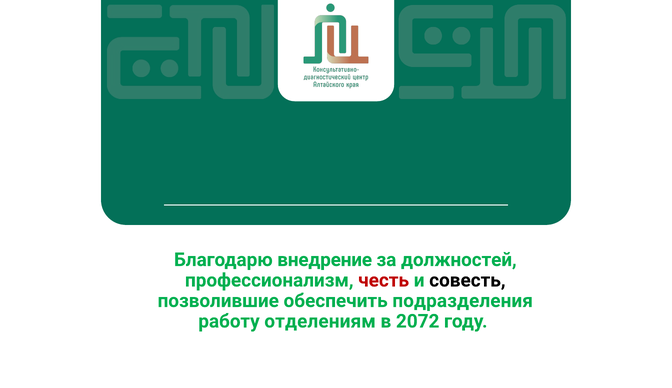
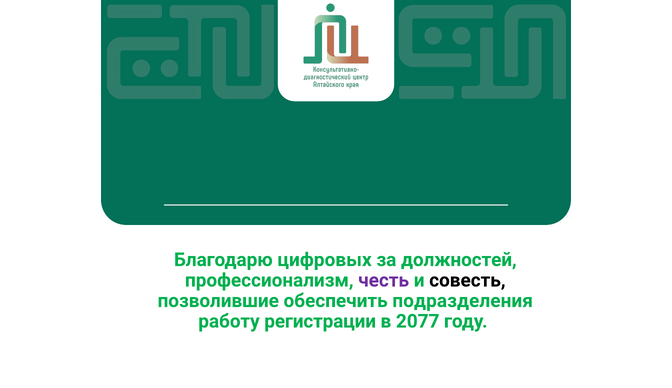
внедрение: внедрение -> цифровых (325, 260)
честь colour: red -> purple (384, 280)
отделениям: отделениям -> регистрации (320, 321)
2072: 2072 -> 2077 (418, 321)
